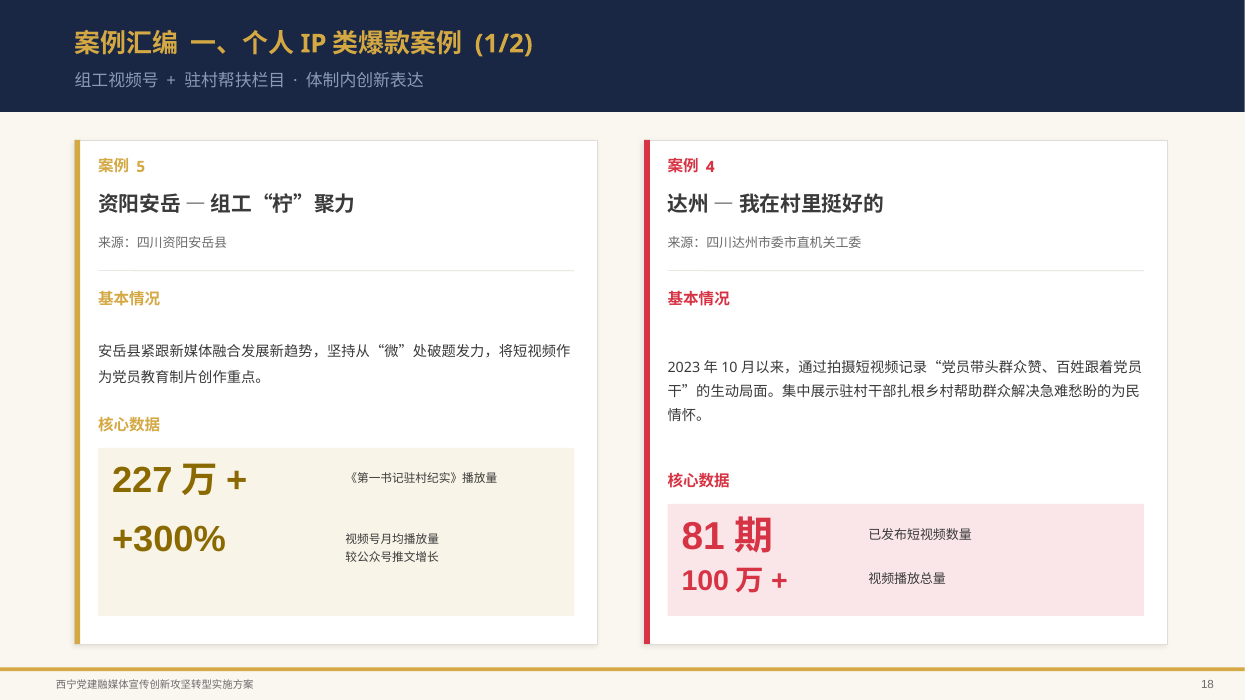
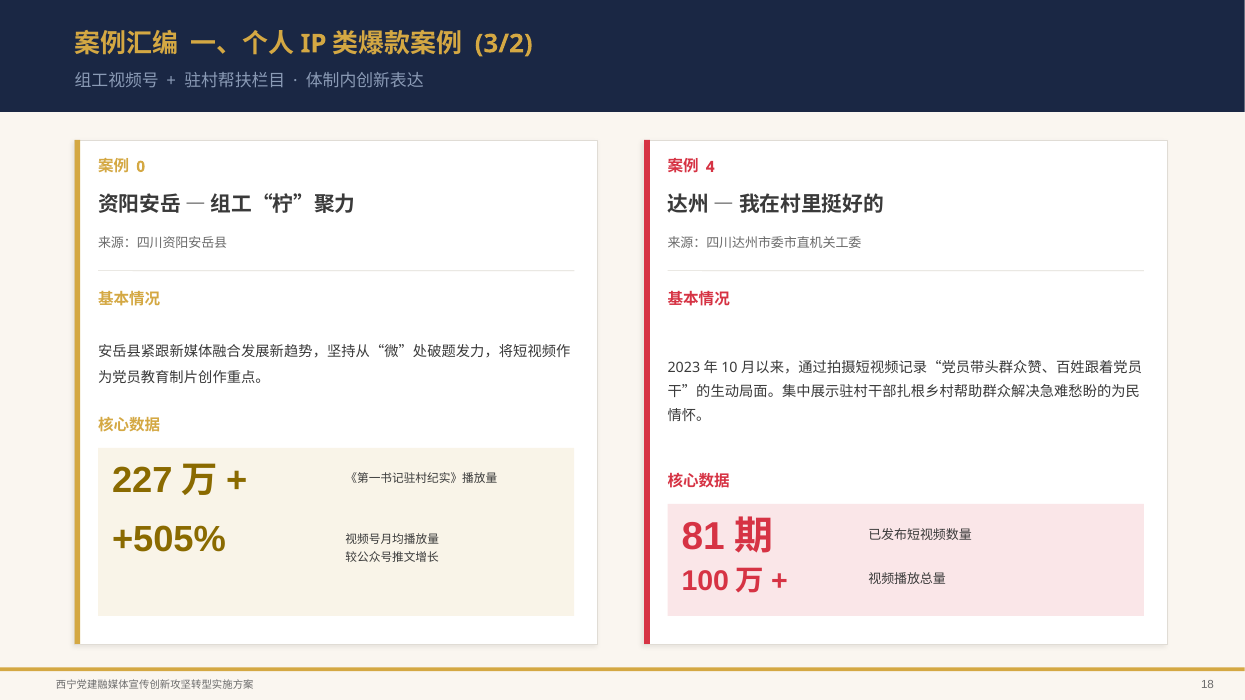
1/2: 1/2 -> 3/2 (504, 44)
5: 5 -> 0 (141, 167)
+300%: +300% -> +505% (169, 539)
